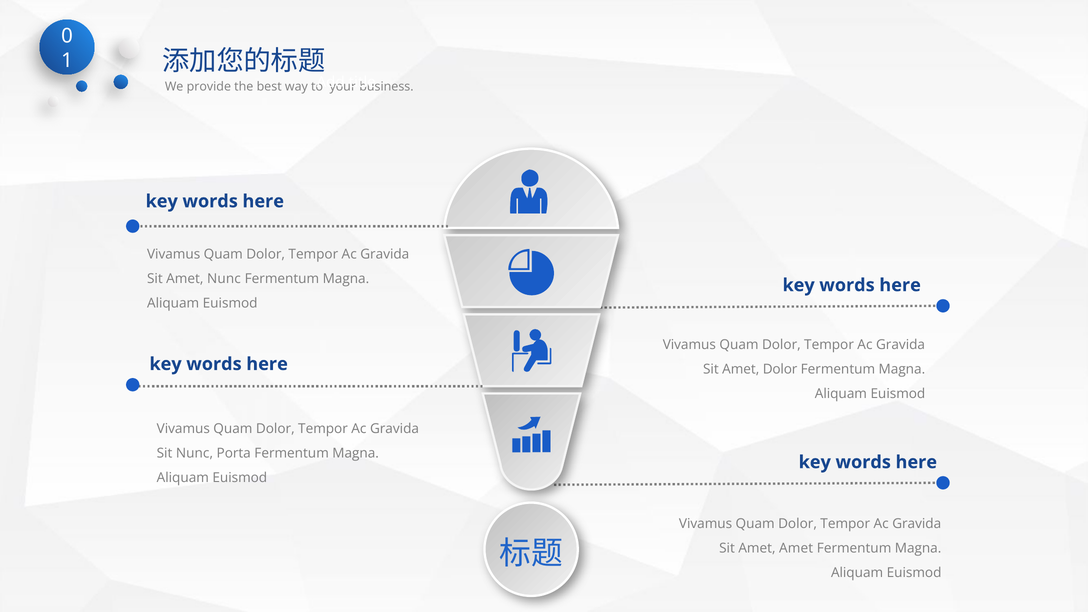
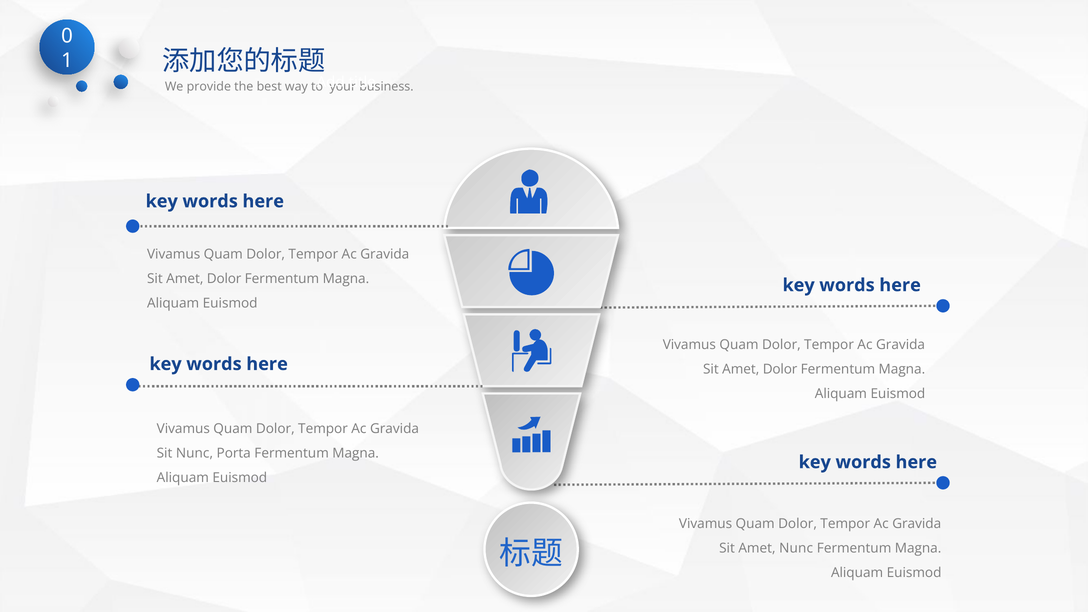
Nunc: Nunc -> Dolor (224, 279)
Amet Amet: Amet -> Nunc (796, 548)
